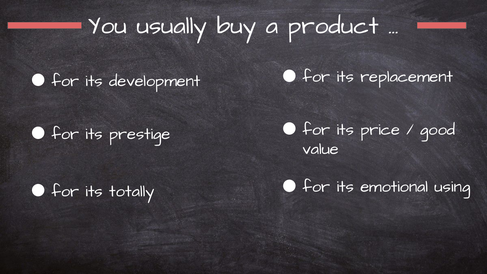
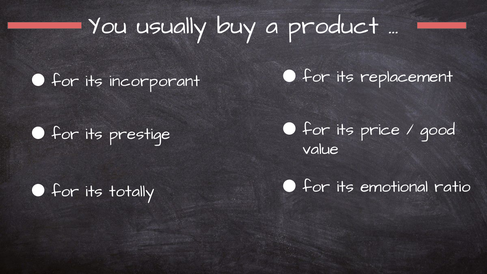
development: development -> incorporant (155, 81)
using: using -> ratio (453, 187)
